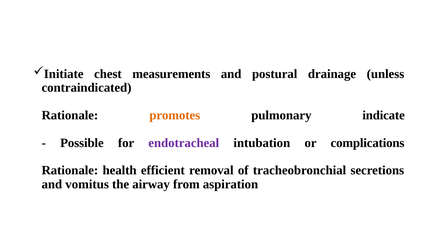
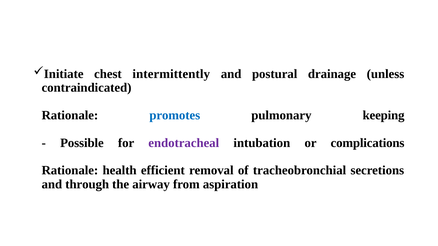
measurements: measurements -> intermittently (171, 74)
promotes colour: orange -> blue (175, 115)
indicate: indicate -> keeping (384, 115)
vomitus: vomitus -> through (87, 184)
